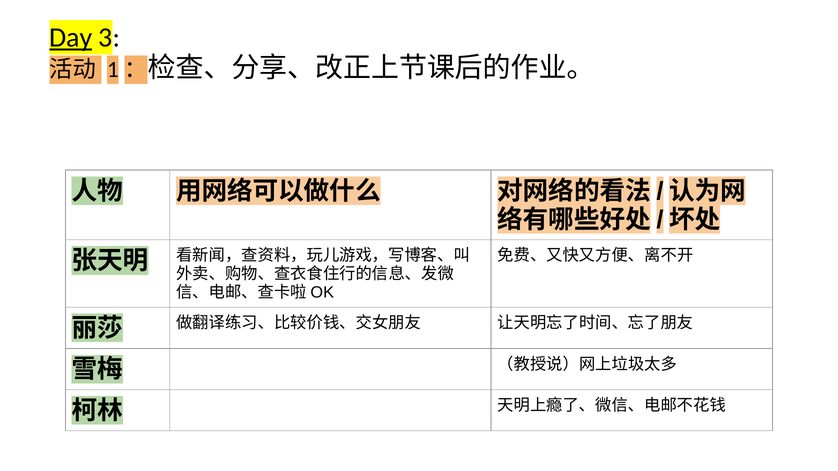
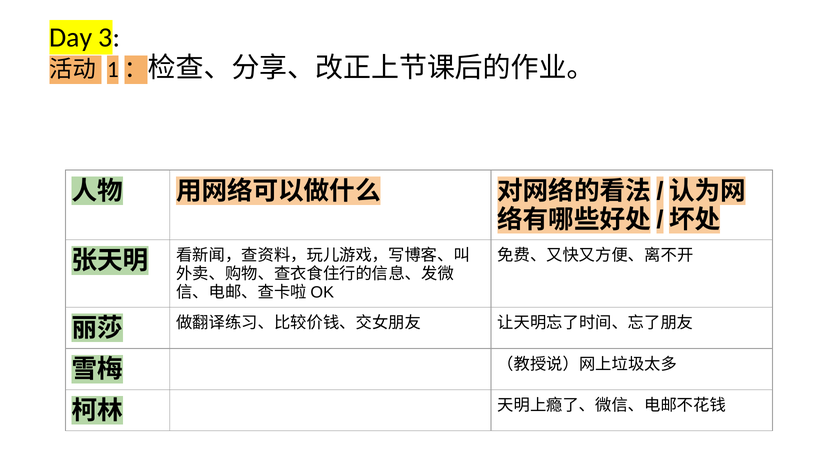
Day underline: present -> none (71, 38)
